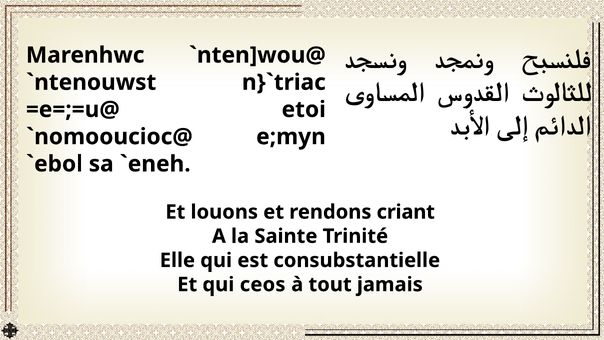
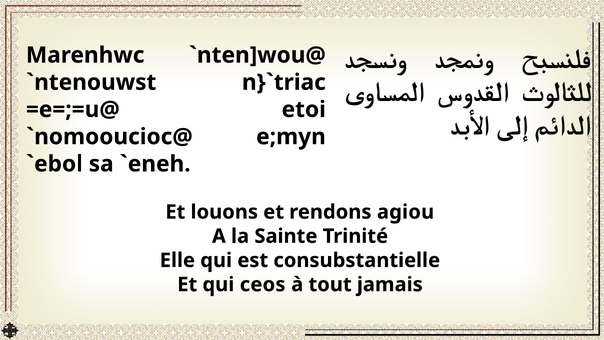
criant: criant -> agiou (406, 212)
